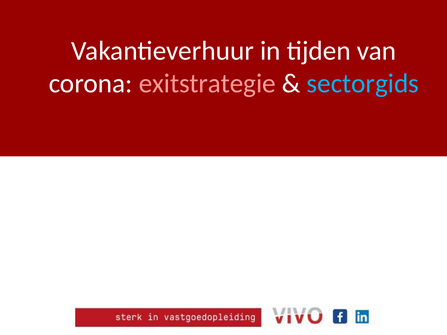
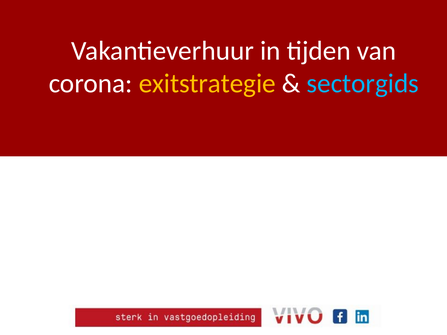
exitstrategie colour: pink -> yellow (207, 84)
